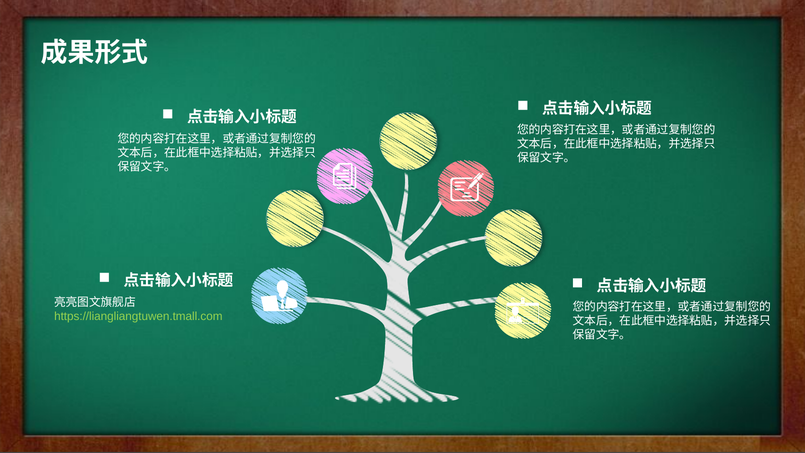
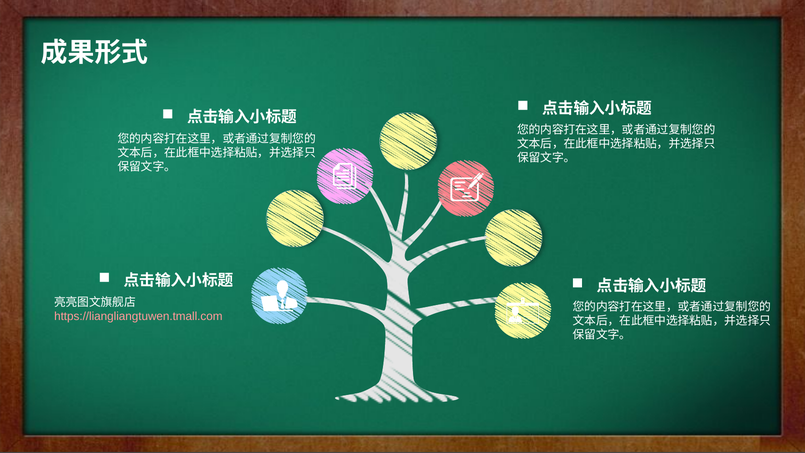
https://liangliangtuwen.tmall.com colour: light green -> pink (138, 316)
